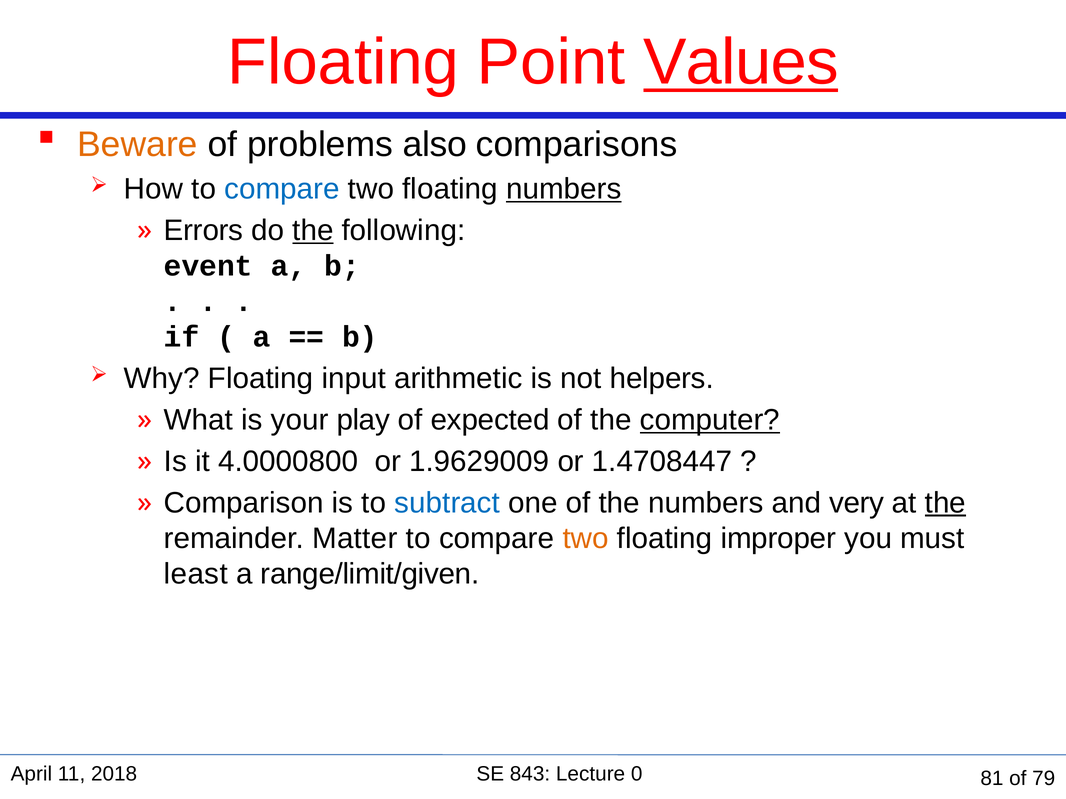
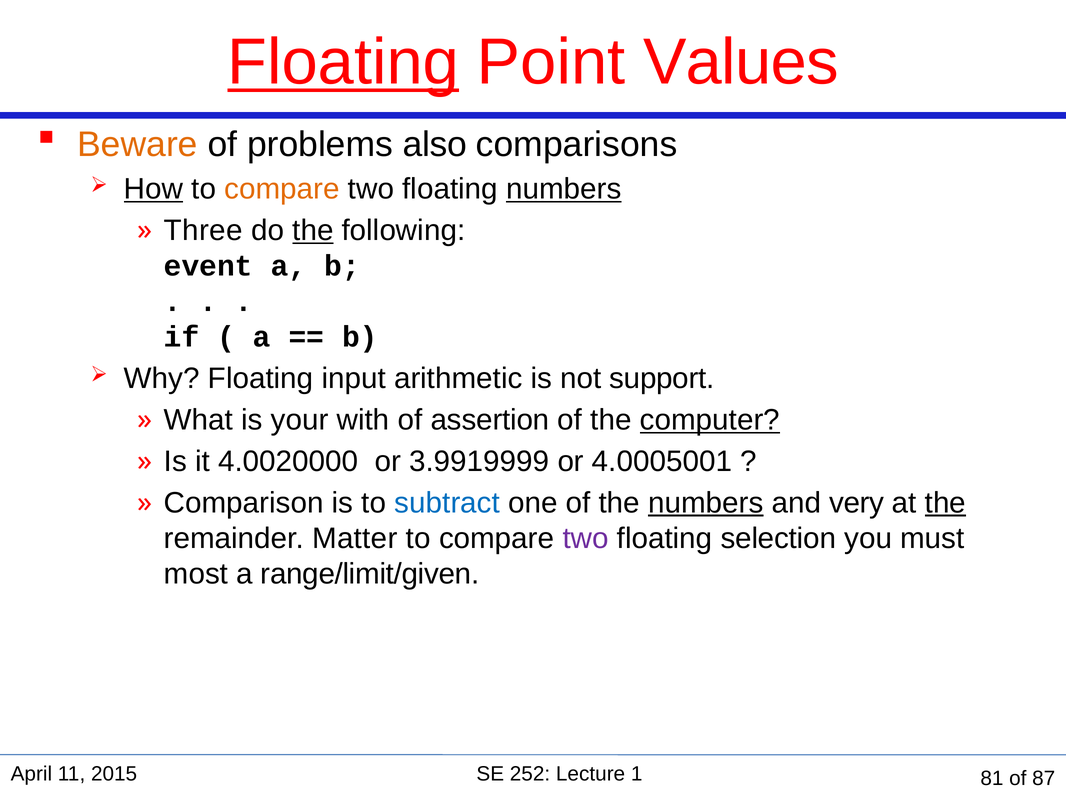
Floating underline: none -> present (343, 62)
Values underline: present -> none (741, 62)
How underline: none -> present (154, 189)
compare colour: blue -> orange (282, 189)
Errors: Errors -> Three (203, 231)
helpers: helpers -> support (662, 379)
play: play -> with (363, 420)
expected: expected -> assertion (490, 420)
4.0000800: 4.0000800 -> 4.0020000 (288, 462)
1.9629009: 1.9629009 -> 3.9919999 (479, 462)
1.4708447: 1.4708447 -> 4.0005001 (662, 462)
numbers underline: none -> present (706, 503)
two colour: orange -> purple (586, 539)
improper: improper -> selection (778, 539)
least: least -> most (196, 574)
2018: 2018 -> 2015 (114, 774)
843: 843 -> 252 (530, 774)
0: 0 -> 1 (637, 774)
79: 79 -> 87 (1044, 779)
